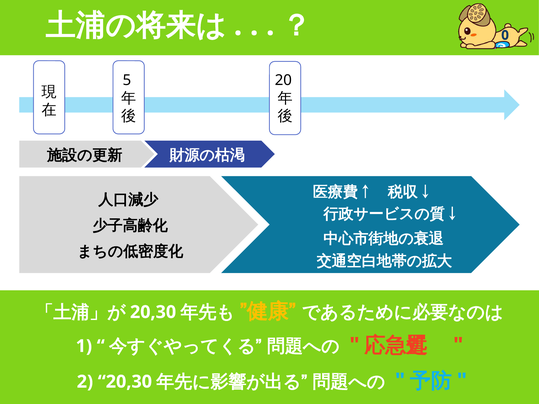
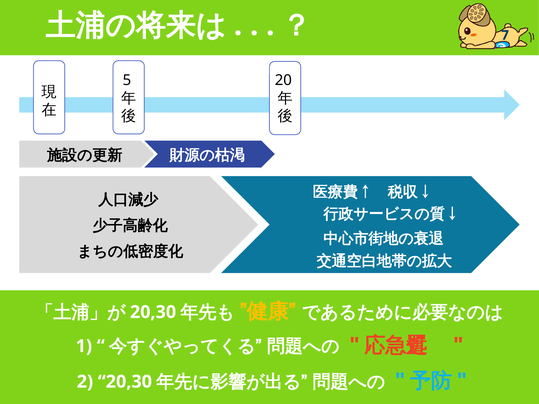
0: 0 -> 7 (505, 35)
